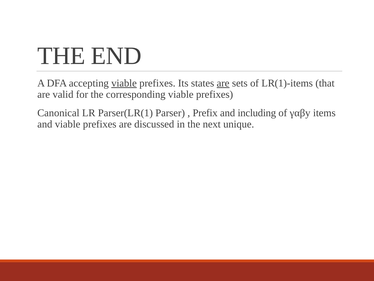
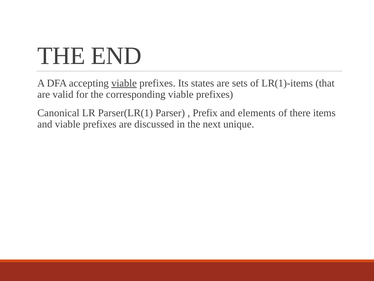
are underline: present -> none (223, 83)
including: including -> elements (257, 113)
γαβy: γαβy -> there (300, 113)
